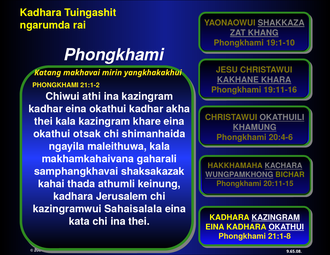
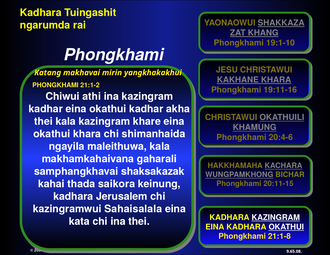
okathui otsak: otsak -> khara (87, 134)
athumli: athumli -> saikora (117, 184)
